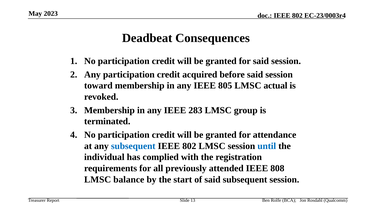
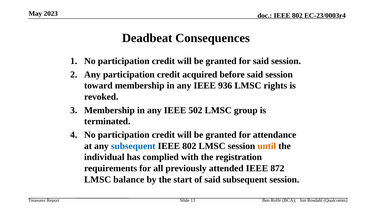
805: 805 -> 936 (225, 86)
actual: actual -> rights (275, 86)
283: 283 -> 502 (195, 110)
until colour: blue -> orange (267, 146)
808: 808 -> 872 (277, 168)
